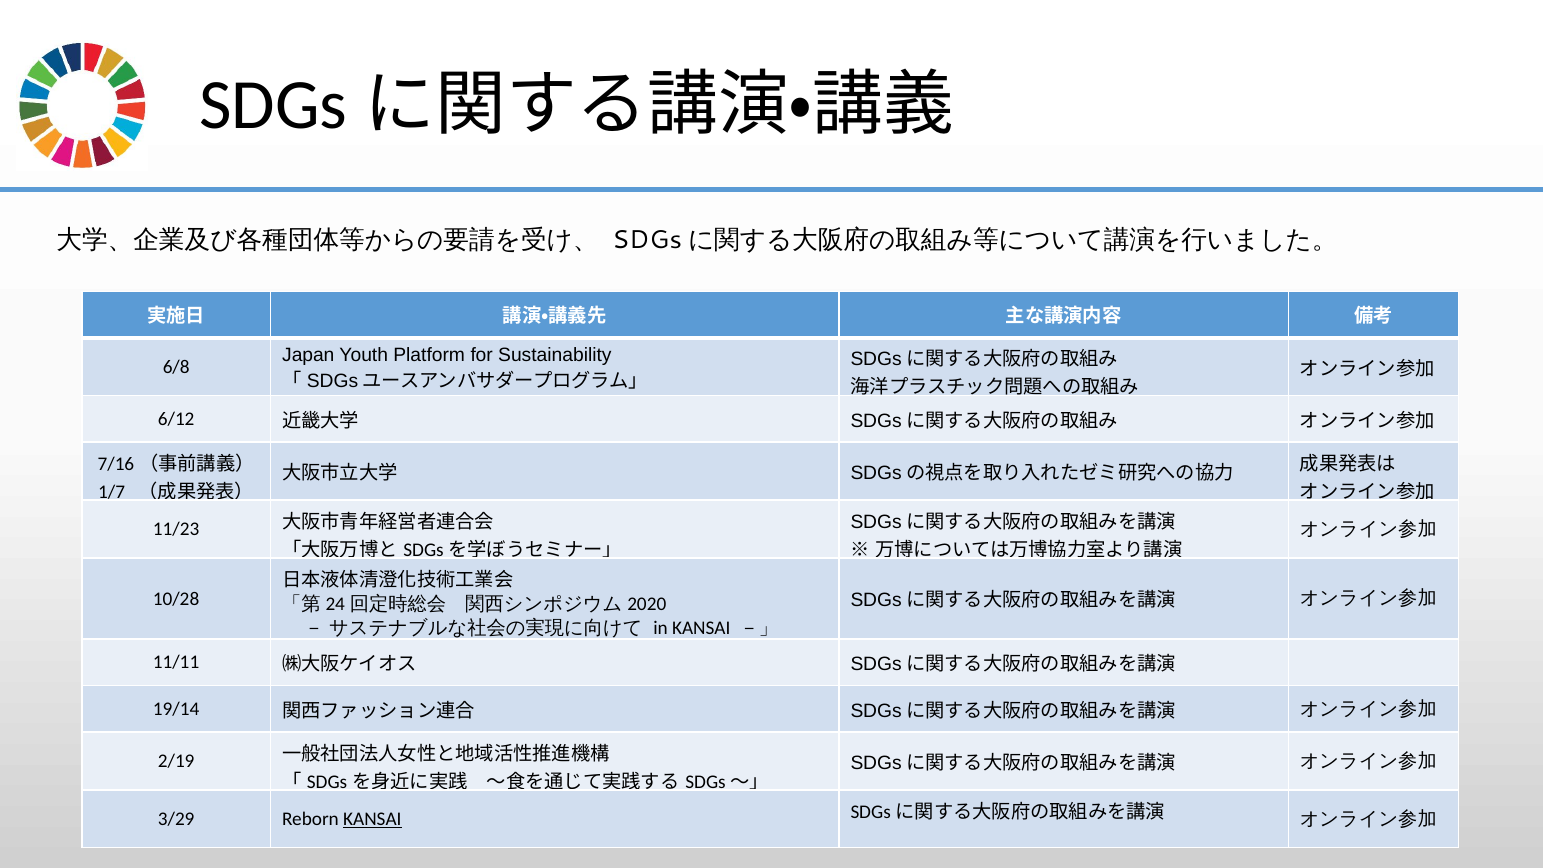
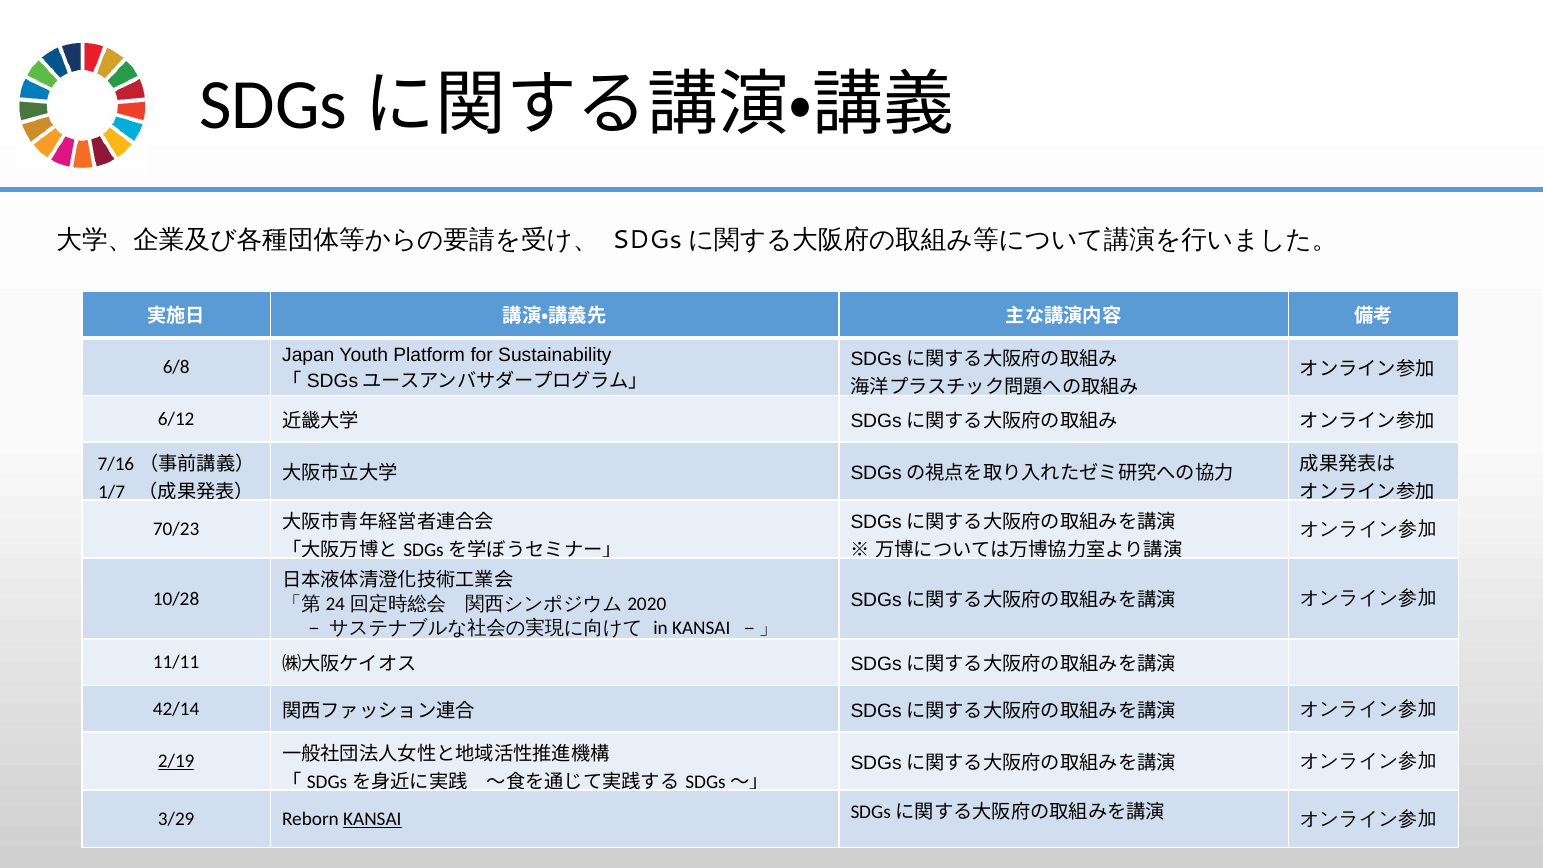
11/23: 11/23 -> 70/23 (176, 529)
19/14: 19/14 -> 42/14 (176, 709)
2/19 underline: none -> present (176, 761)
